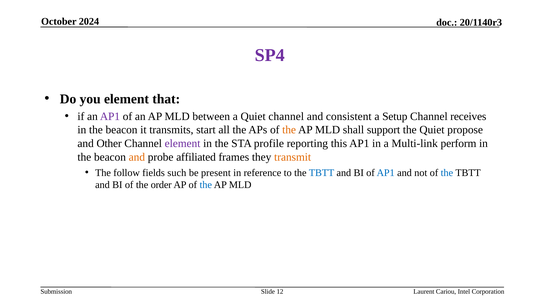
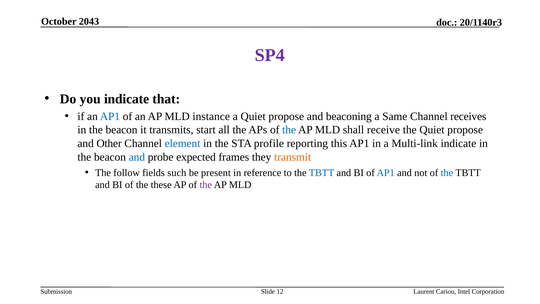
2024: 2024 -> 2043 (89, 21)
you element: element -> indicate (127, 99)
AP1 colour: purple -> blue (110, 116)
between: between -> instance (211, 116)
a Quiet channel: channel -> propose (286, 116)
consistent: consistent -> beaconing (349, 116)
Setup: Setup -> Same (395, 116)
the colour: orange -> blue (289, 130)
support: support -> receive (383, 130)
element colour: purple -> blue (183, 143)
Multi-link perform: perform -> indicate (458, 143)
and colour: orange -> blue (137, 157)
affiliated: affiliated -> expected (196, 157)
order: order -> these (161, 185)
the colour: blue -> purple (206, 185)
